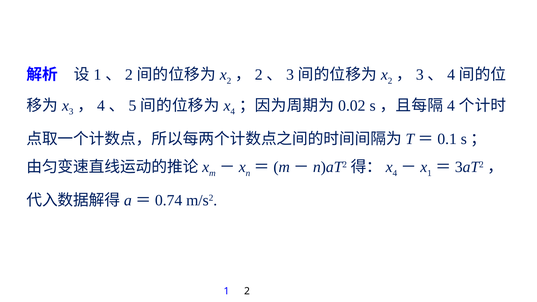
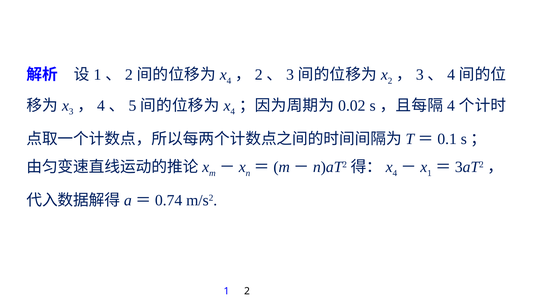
2: 2 -> 4 (229, 81)
